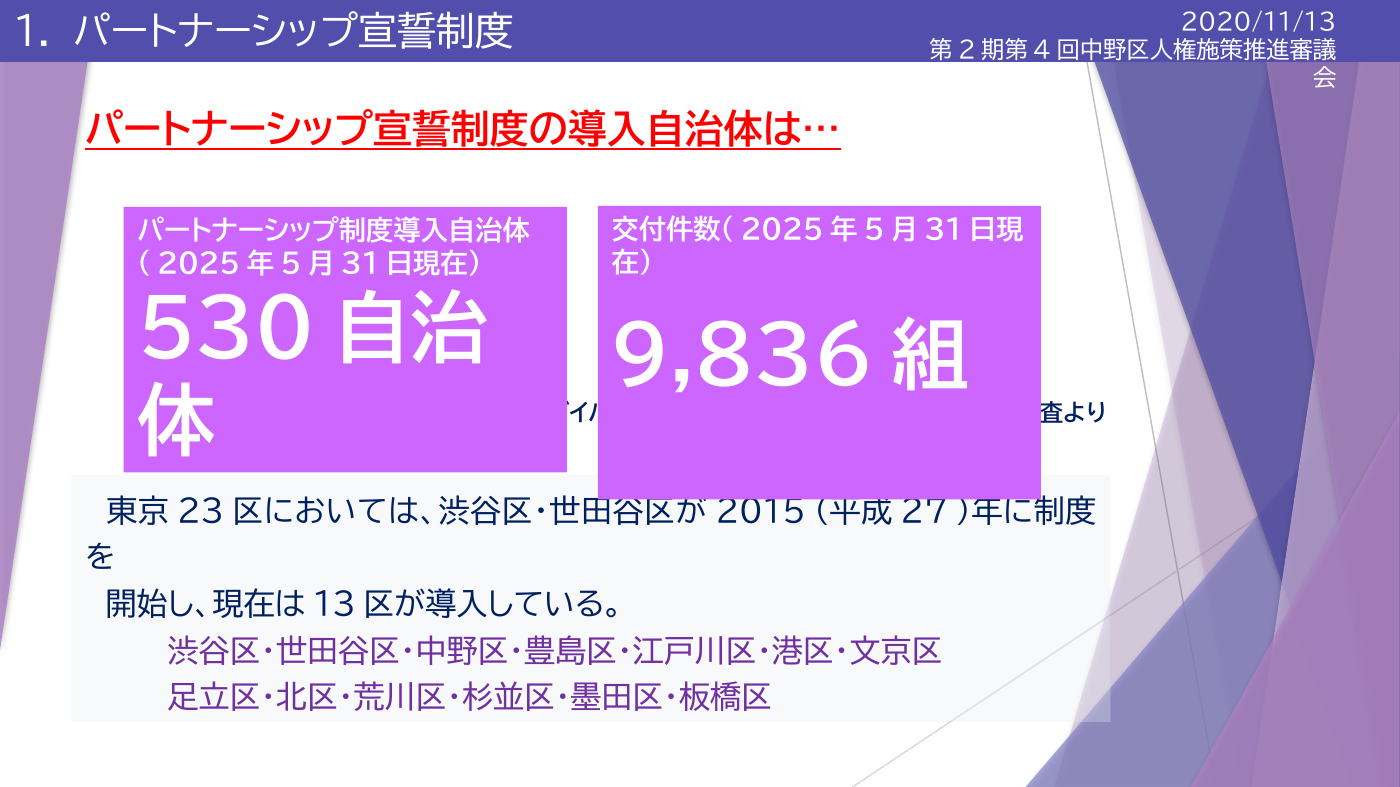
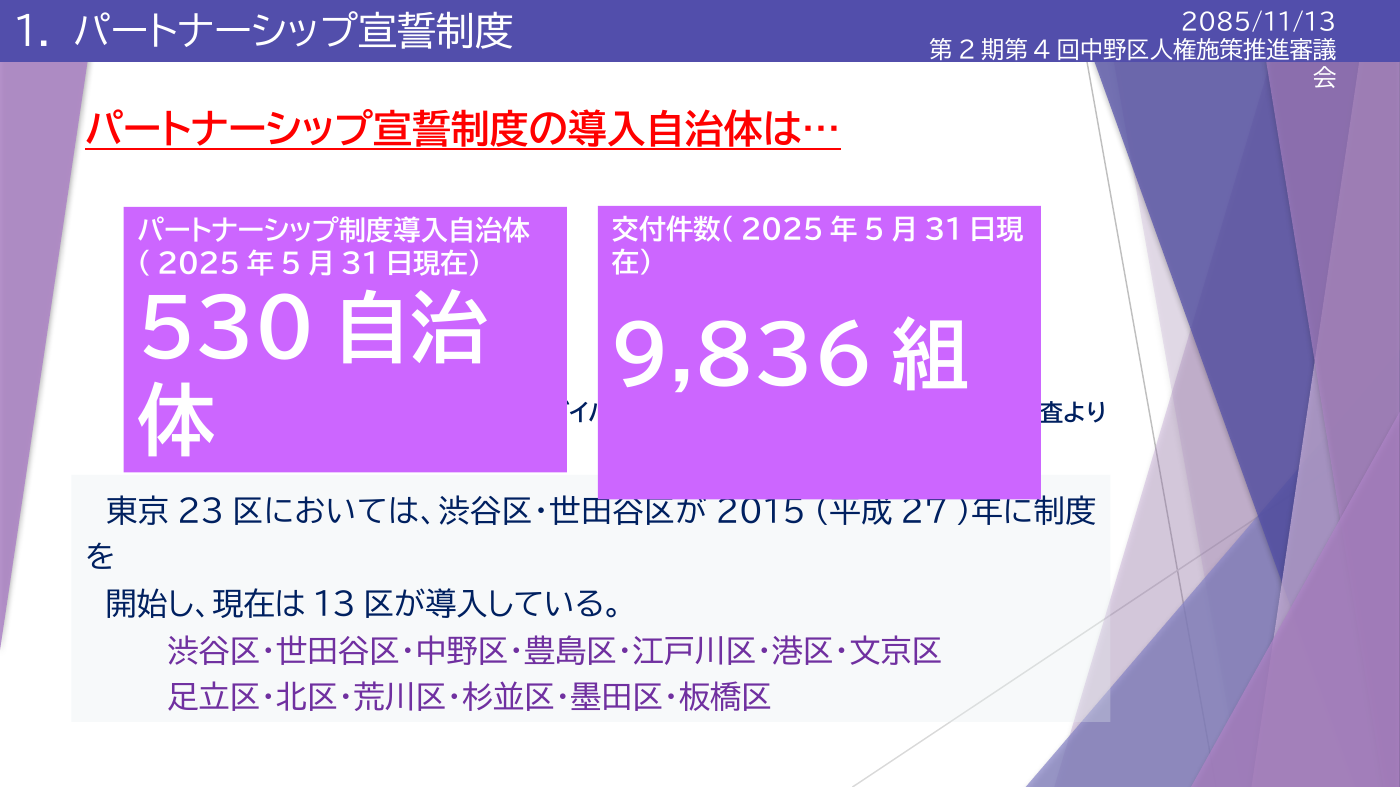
2020/11/13: 2020/11/13 -> 2085/11/13 (1258, 23)
